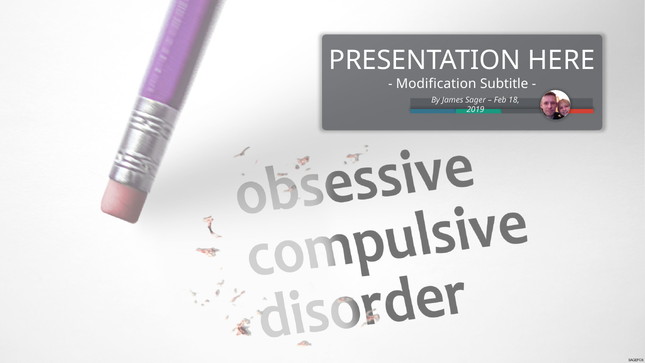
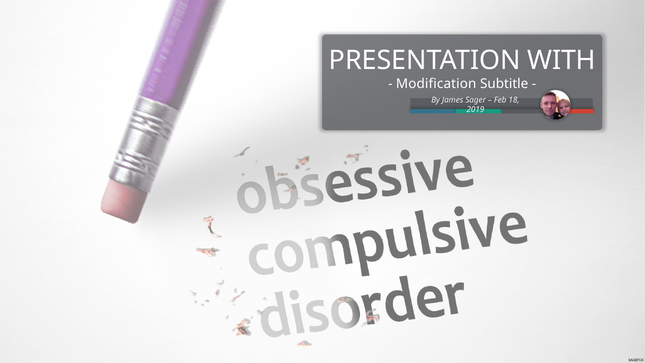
HERE: HERE -> WITH (562, 60)
